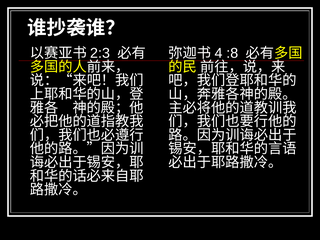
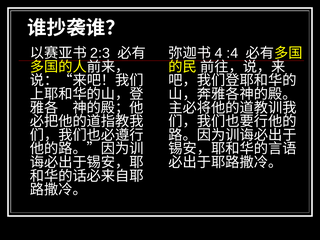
:8: :8 -> :4 (232, 53)
